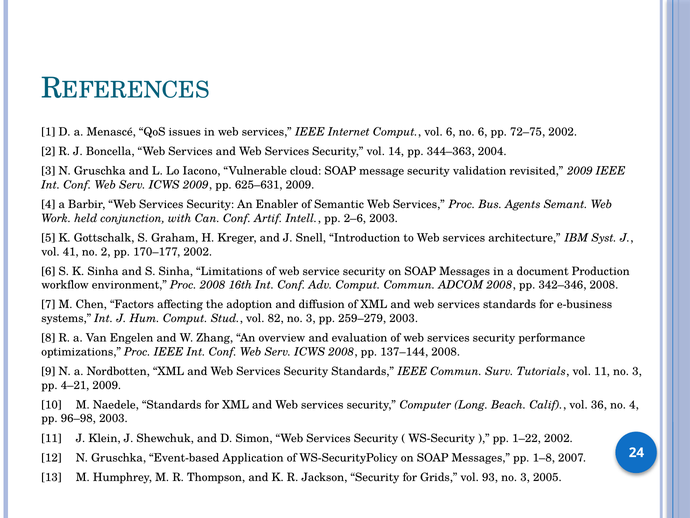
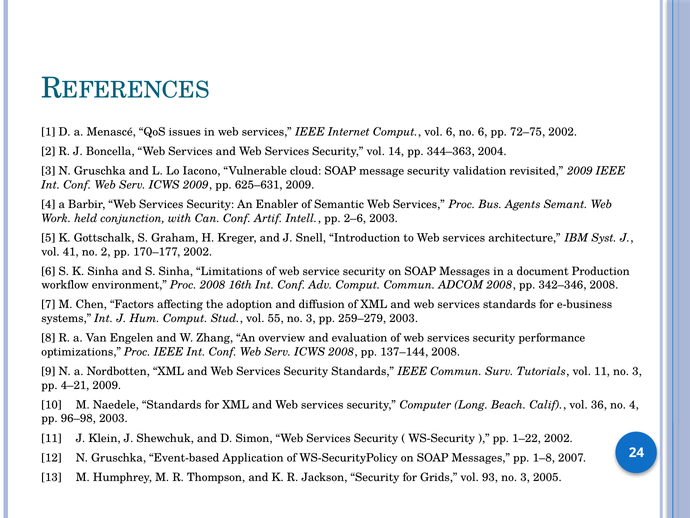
82: 82 -> 55 (276, 318)
